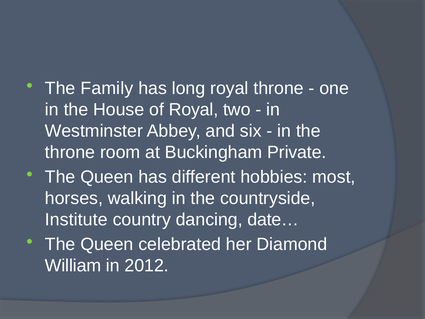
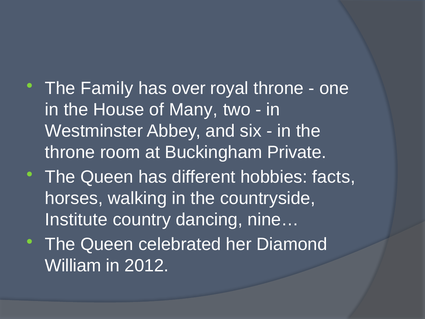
long: long -> over (189, 88)
of Royal: Royal -> Many (193, 110)
most: most -> facts (334, 177)
date…: date… -> nine… (273, 219)
